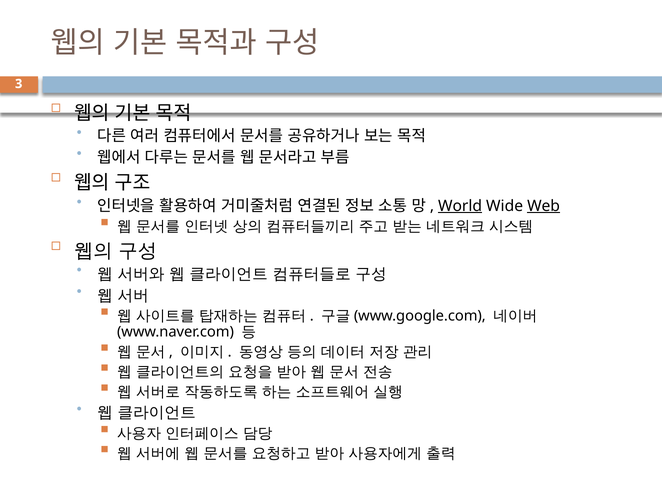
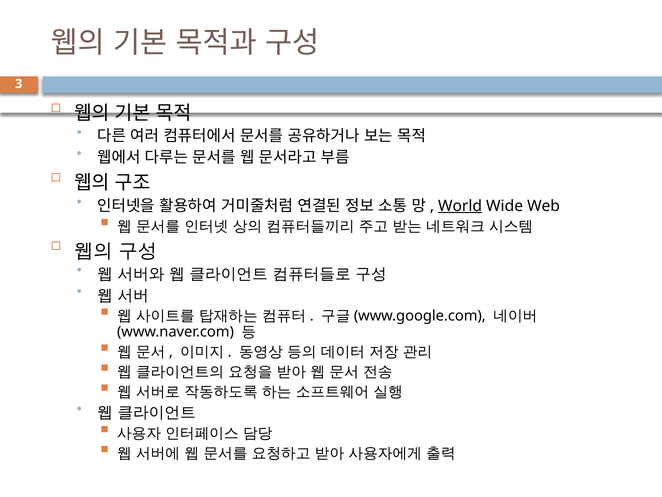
Web underline: present -> none (544, 206)
